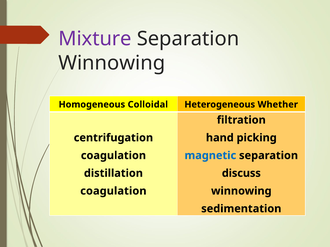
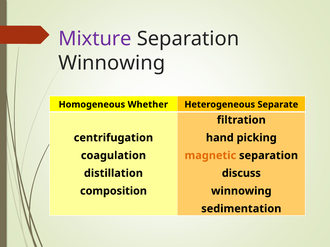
Colloidal: Colloidal -> Whether (148, 105)
Whether: Whether -> Separate (278, 105)
magnetic colour: blue -> orange (210, 156)
coagulation: coagulation -> composition (113, 191)
